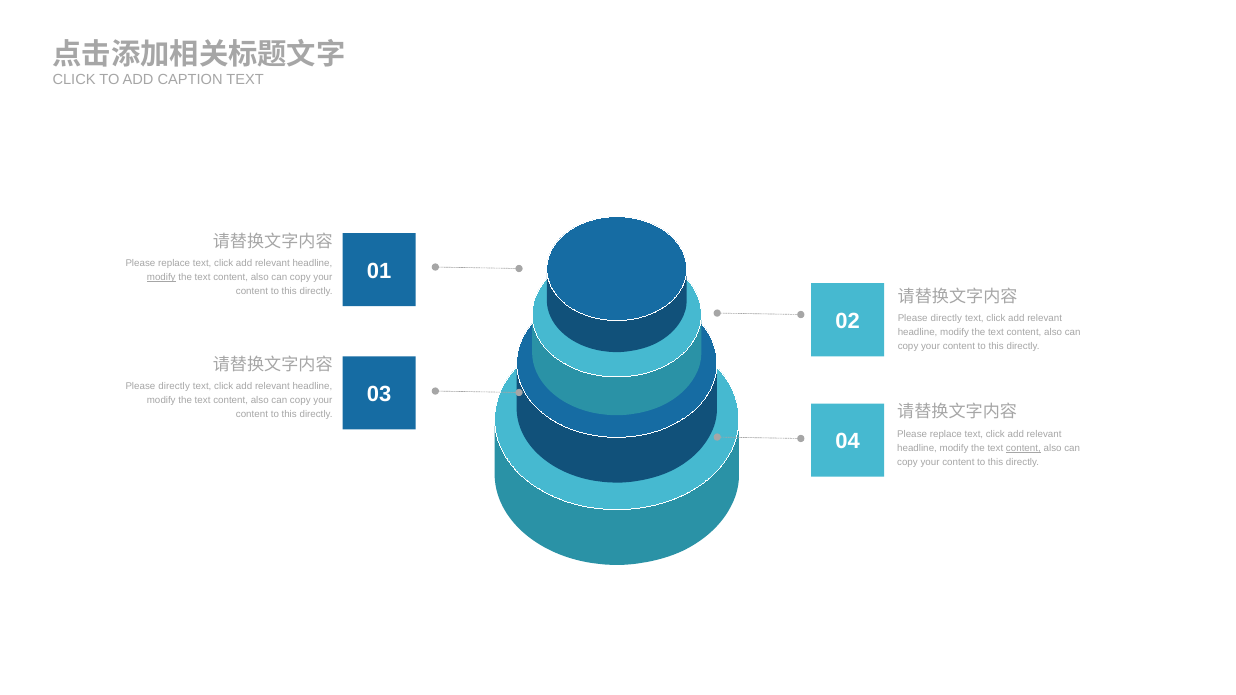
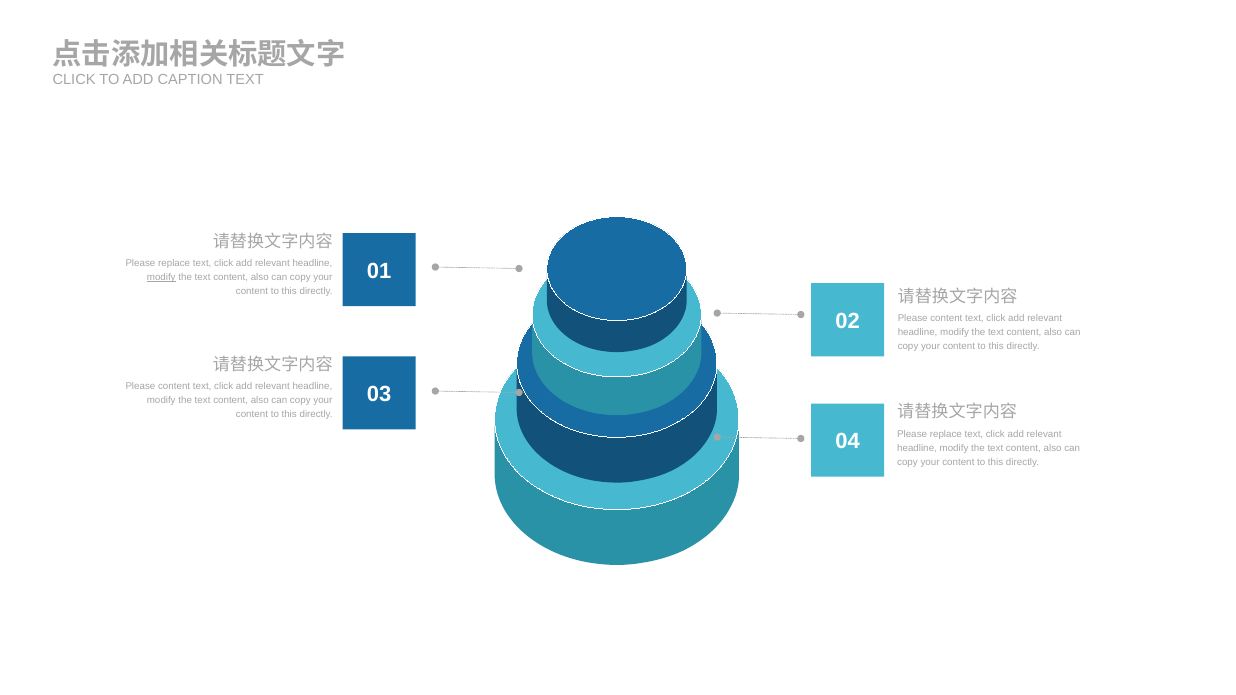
directly: directly -> content (946, 318)
directly: directly -> content (174, 386)
content underline: present -> none (1023, 448)
